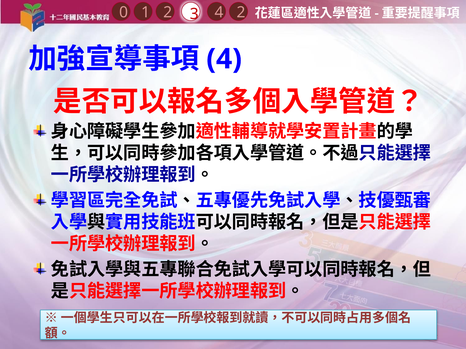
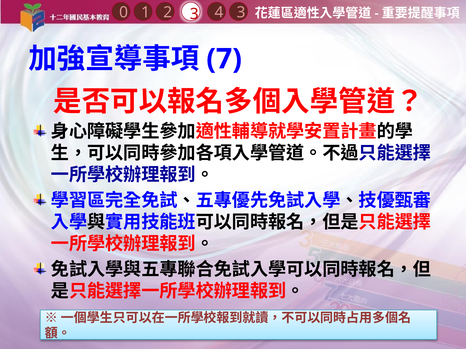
4 2: 2 -> 3 (241, 13)
4: 4 -> 7 (224, 59)
